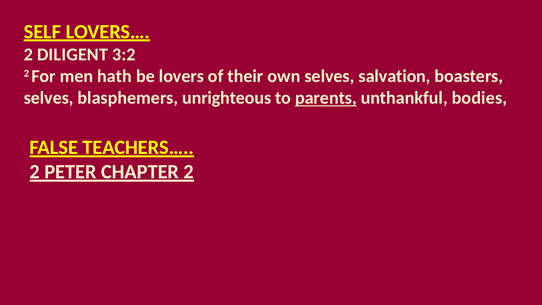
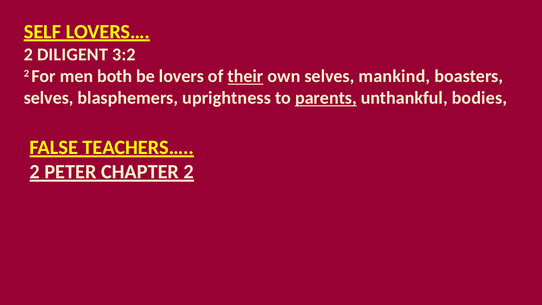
hath: hath -> both (115, 76)
their underline: none -> present (245, 76)
salvation: salvation -> mankind (394, 76)
unrighteous: unrighteous -> uprightness (227, 98)
